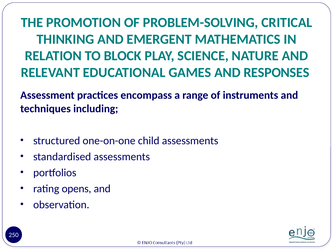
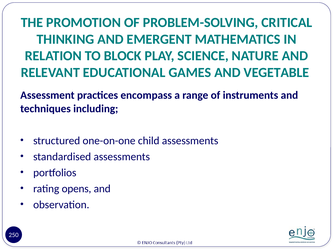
RESPONSES: RESPONSES -> VEGETABLE (276, 72)
